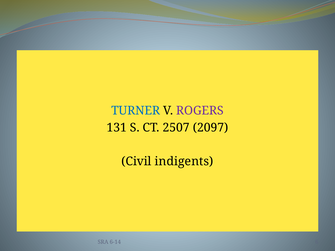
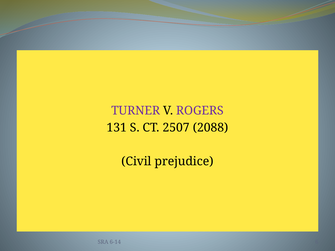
TURNER colour: blue -> purple (136, 111)
2097: 2097 -> 2088 (211, 128)
indigents: indigents -> prejudice (184, 162)
